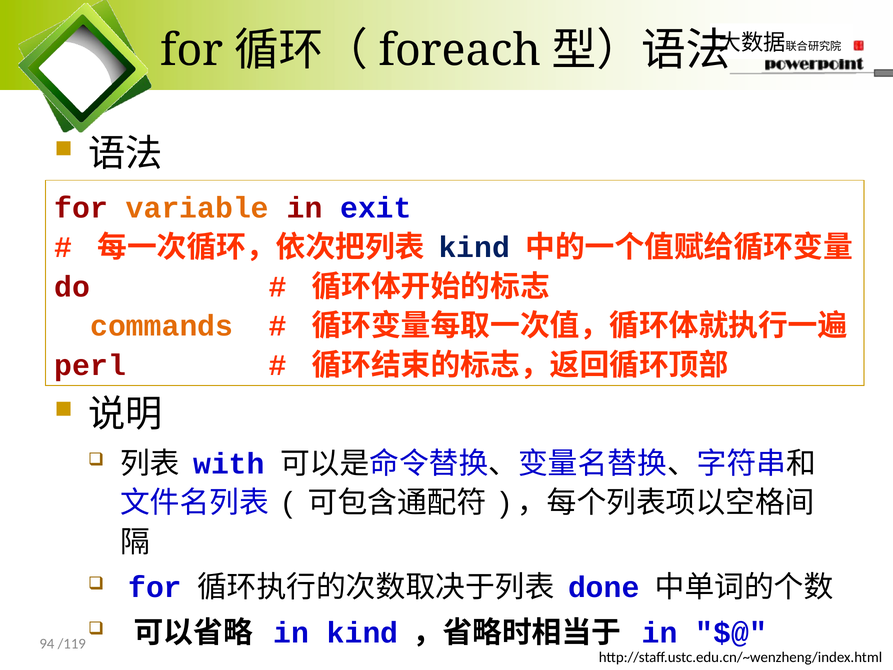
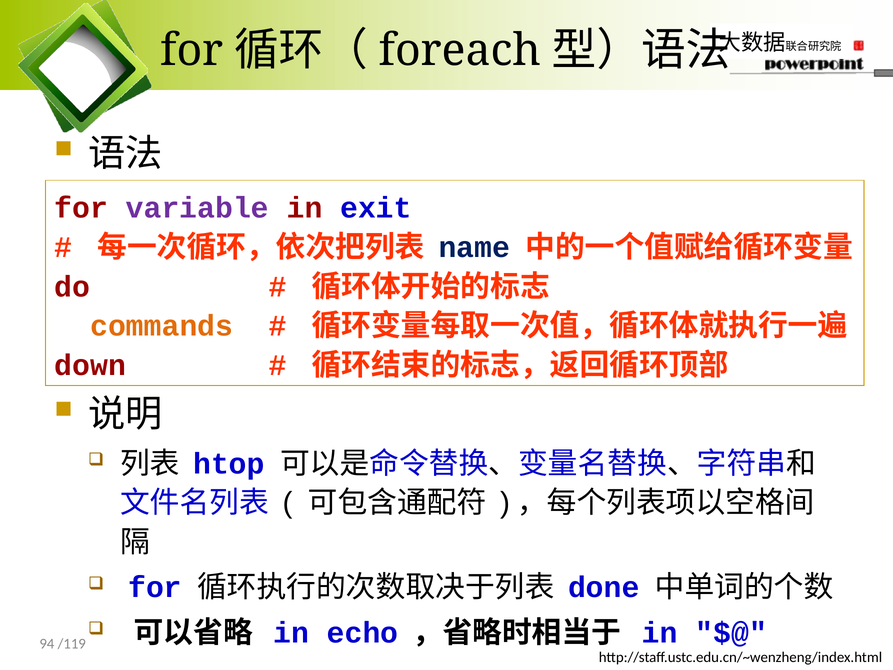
variable colour: orange -> purple (197, 208)
kind: kind -> name (474, 247)
perl: perl -> down (90, 365)
with: with -> htop (229, 464)
in kind: kind -> echo (363, 633)
